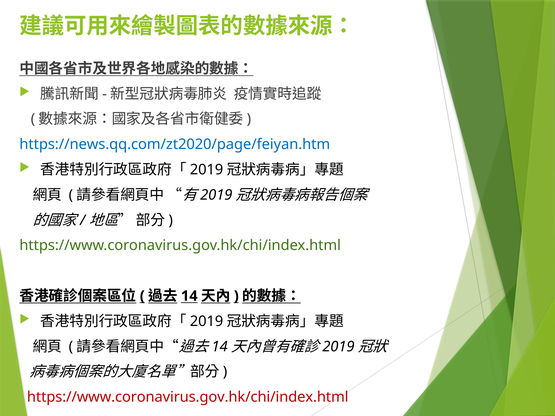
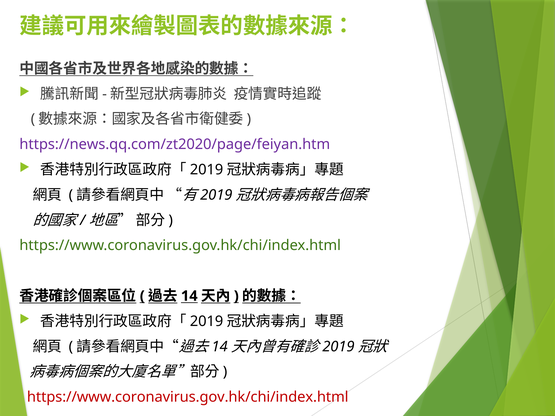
https://news.qq.com/zt2020/page/feiyan.htm colour: blue -> purple (175, 144)
